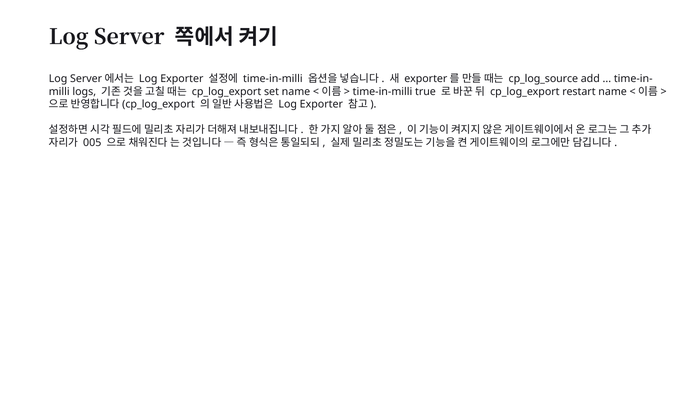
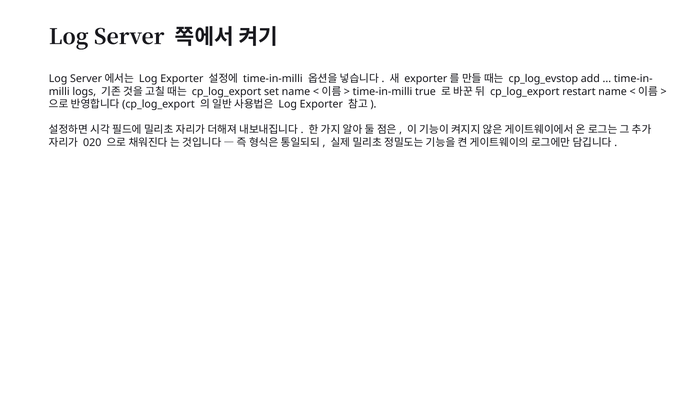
cp_log_source: cp_log_source -> cp_log_evstop (543, 79)
005: 005 -> 020 (92, 143)
